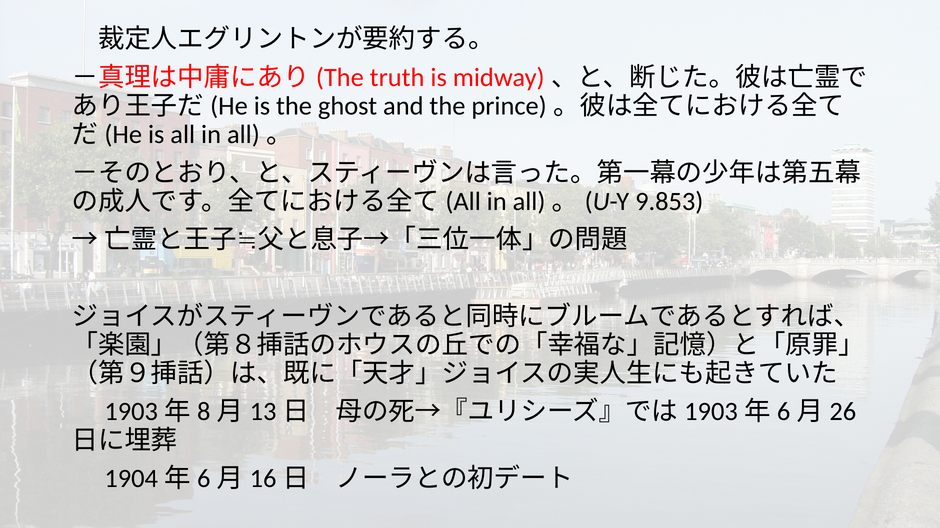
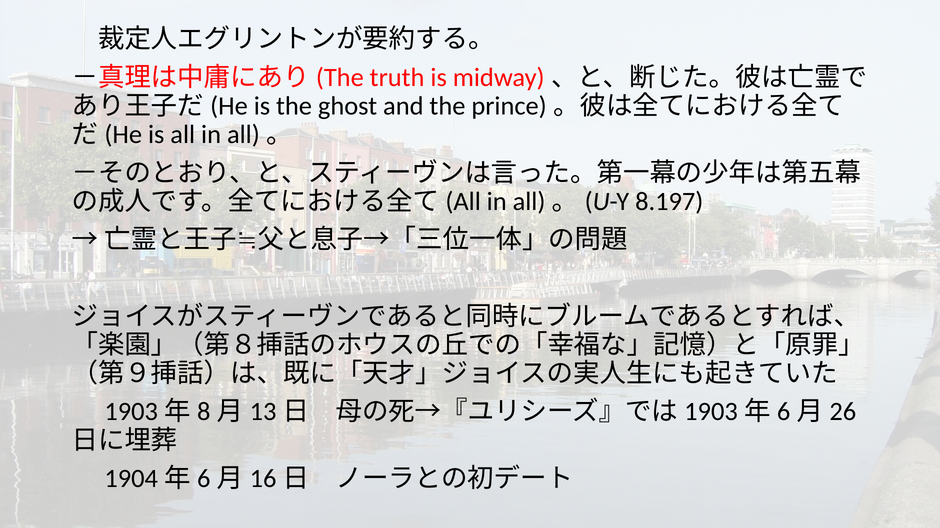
9.853: 9.853 -> 8.197 (669, 202)
